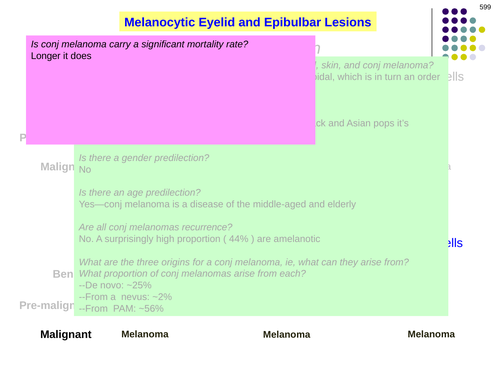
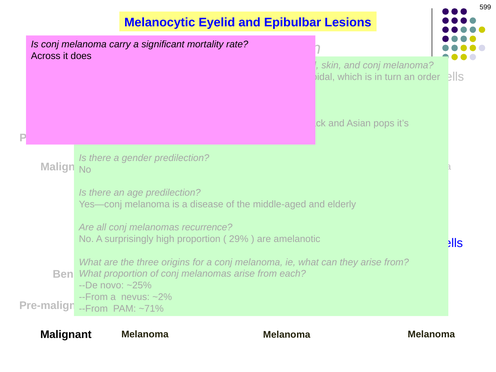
Longer: Longer -> Across (46, 56)
44%: 44% -> 29% (239, 239)
~56%: ~56% -> ~71% (151, 309)
